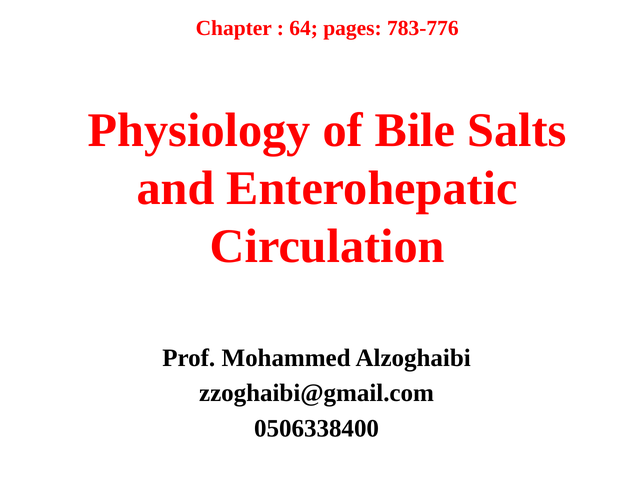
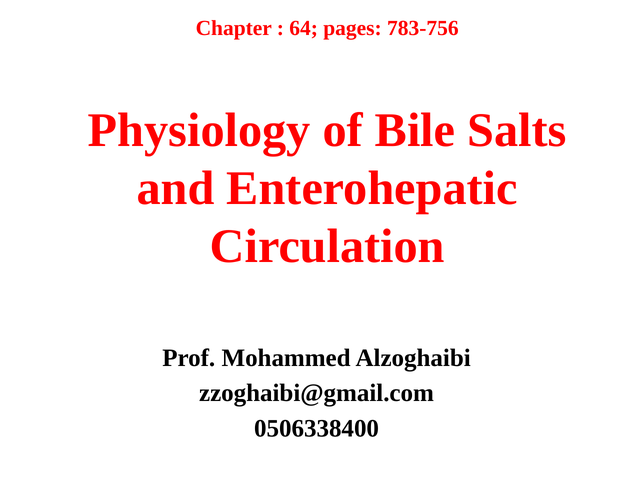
783-776: 783-776 -> 783-756 (423, 28)
